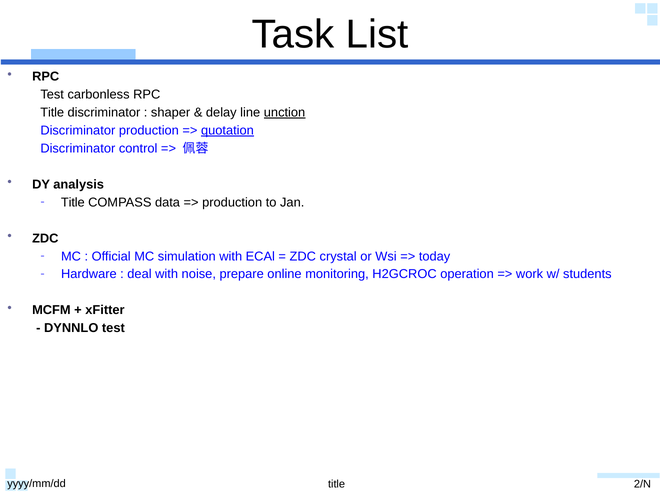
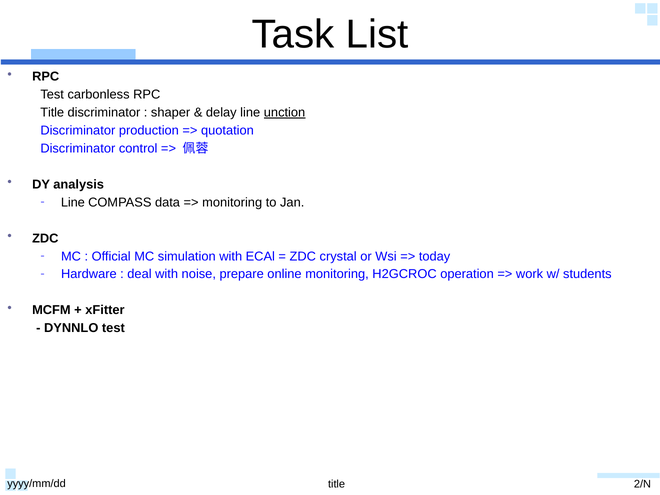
quotation underline: present -> none (227, 130)
Title: Title -> Line (73, 202)
production: production -> monitoring (232, 202)
